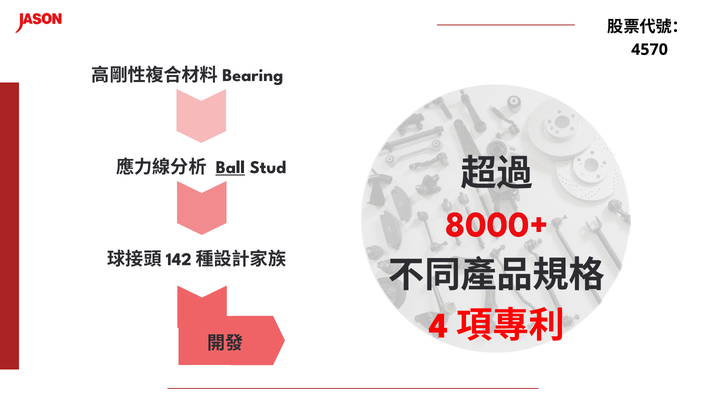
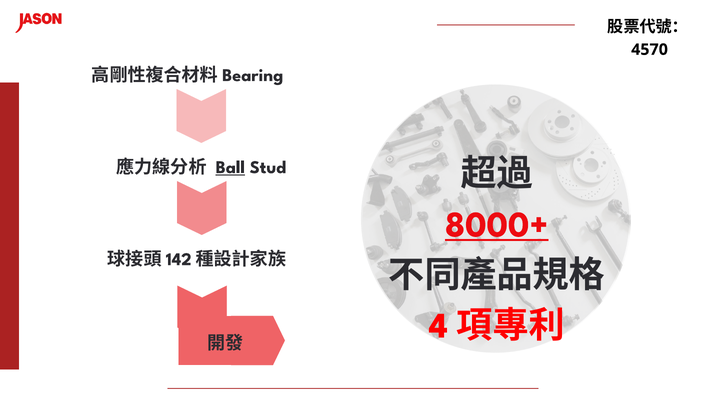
8000+ underline: none -> present (497, 225)
